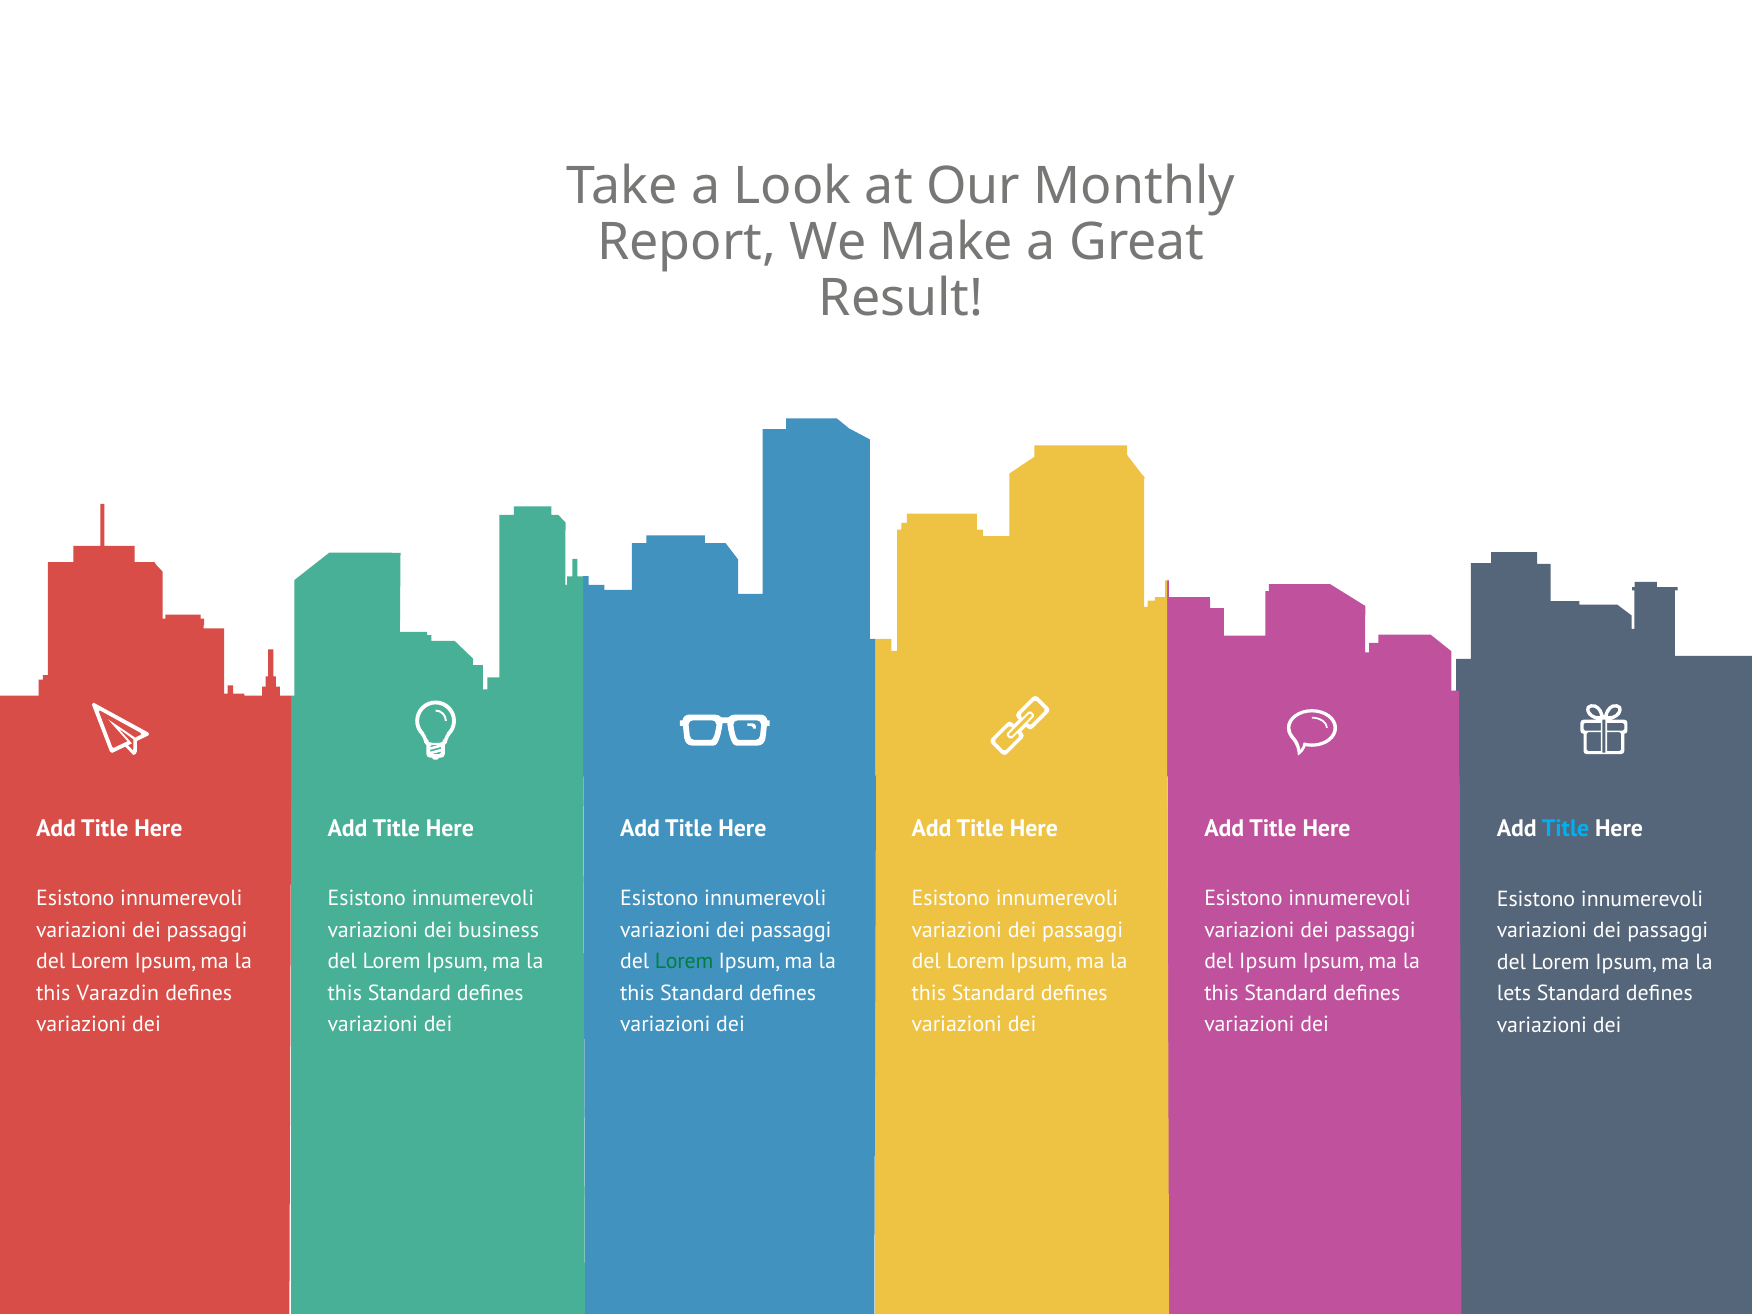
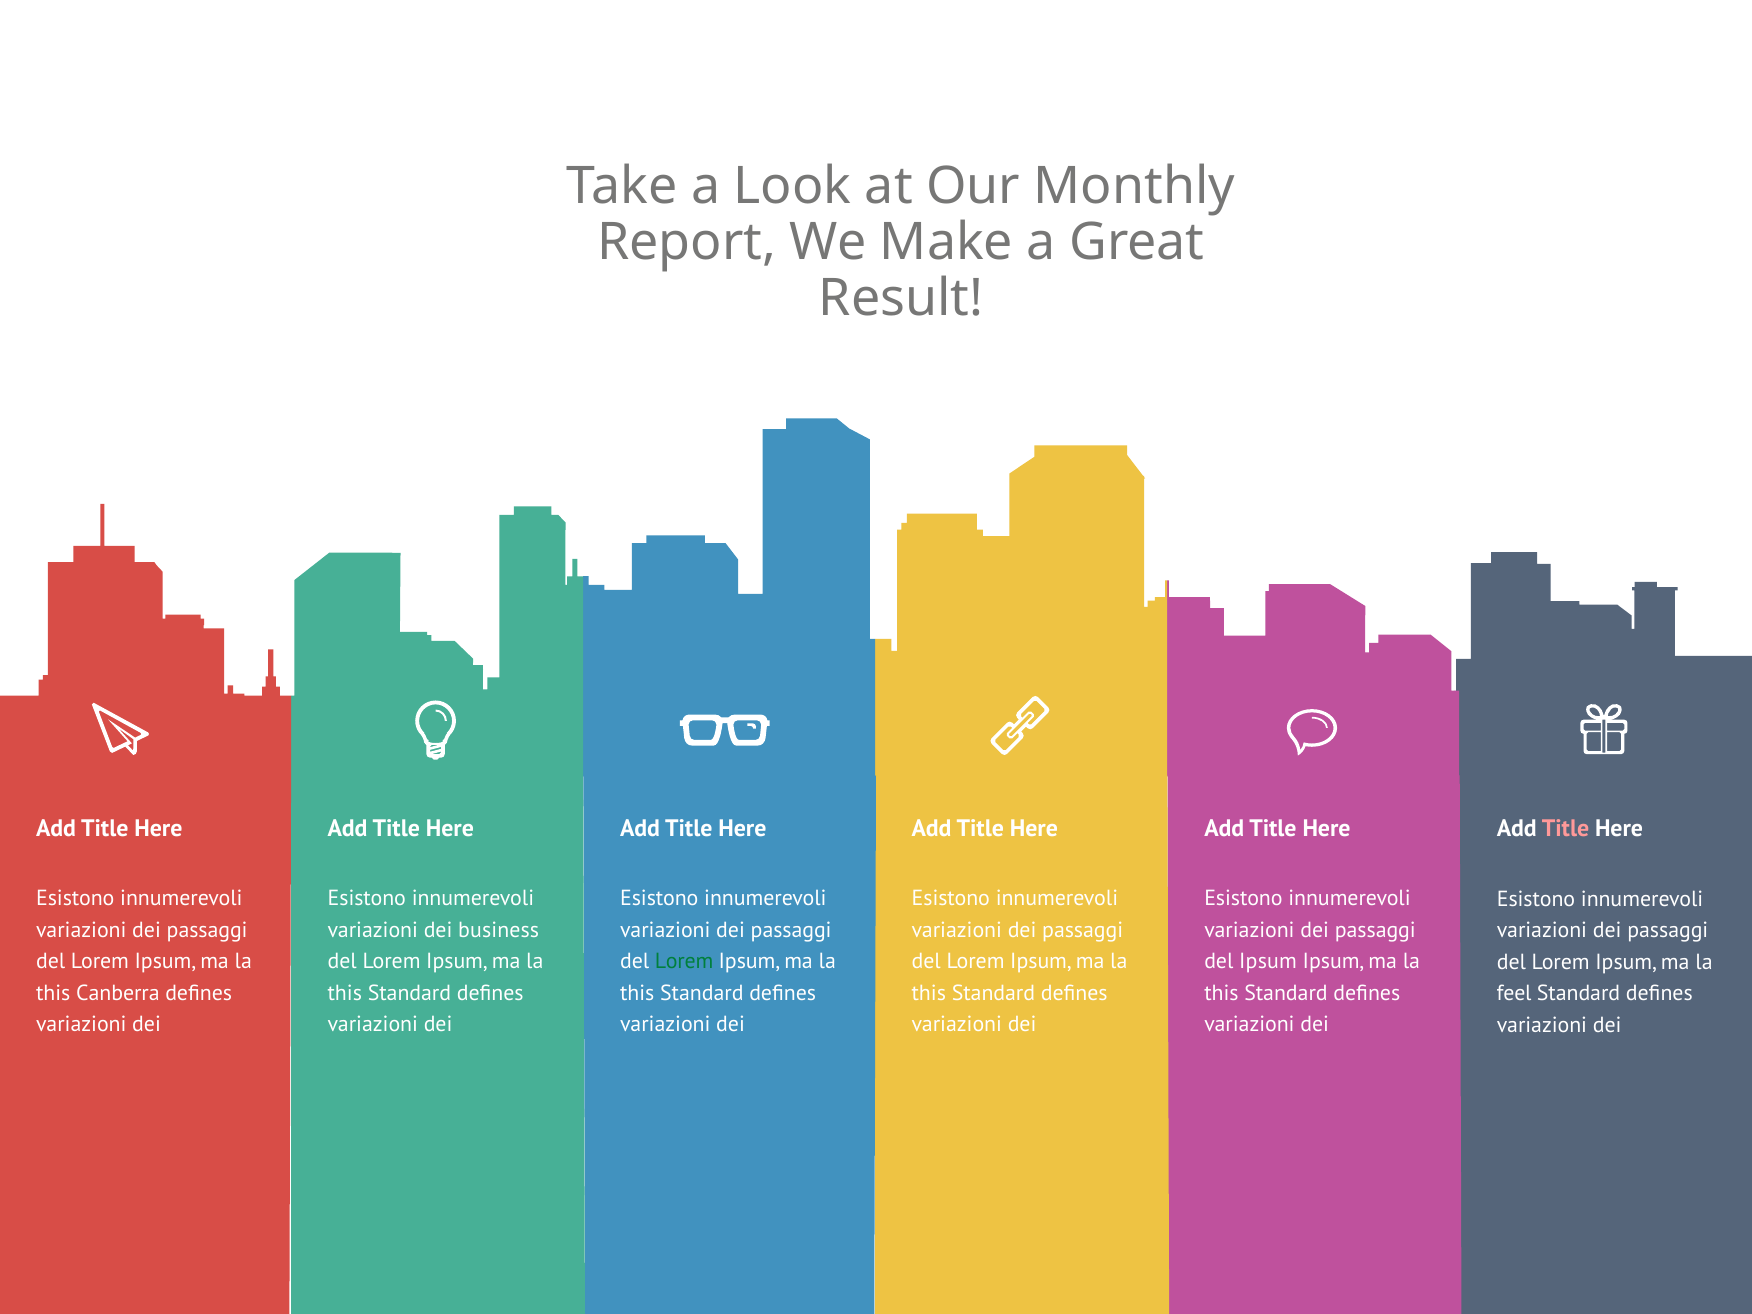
Title colour: light blue -> pink (1565, 828)
Varazdin: Varazdin -> Canberra (118, 993)
lets: lets -> feel (1514, 993)
